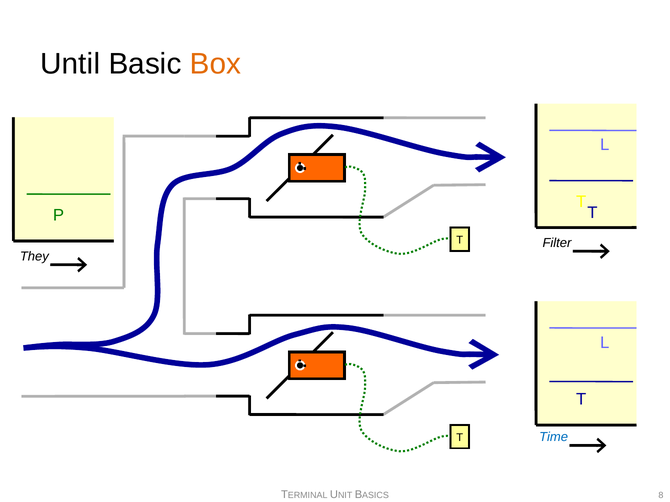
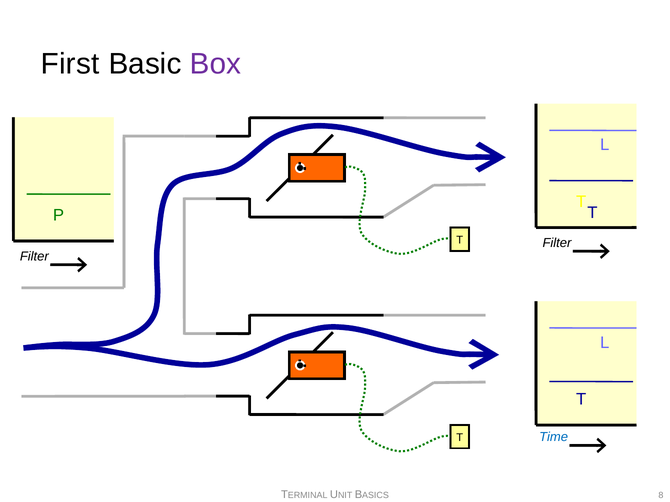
Until: Until -> First (70, 64)
Box colour: orange -> purple (215, 64)
They: They -> Filter (34, 257)
